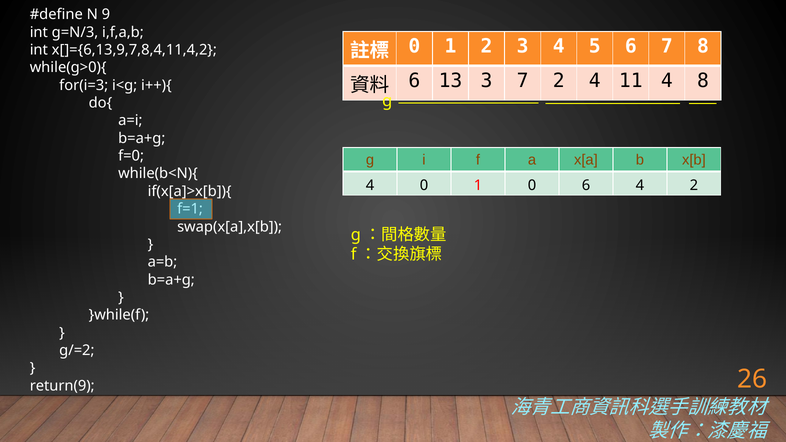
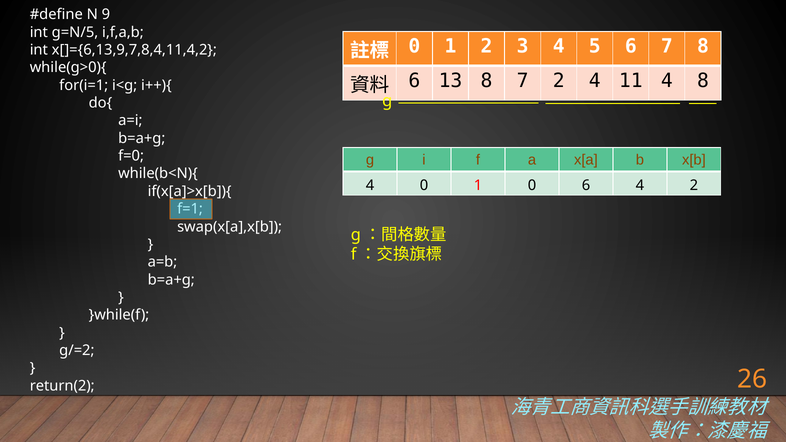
g=N/3: g=N/3 -> g=N/5 (75, 32)
13 3: 3 -> 8 (487, 81)
for(i=3: for(i=3 -> for(i=1 (84, 85)
return(9: return(9 -> return(2 (62, 386)
